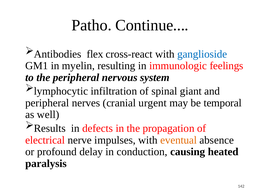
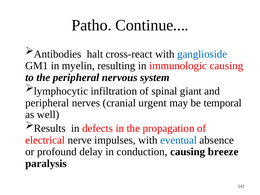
flex: flex -> halt (95, 54)
immunologic feelings: feelings -> causing (226, 66)
eventual colour: orange -> blue (179, 140)
heated: heated -> breeze (223, 152)
